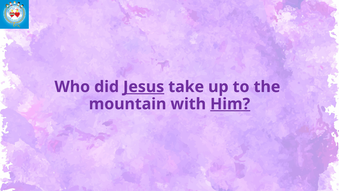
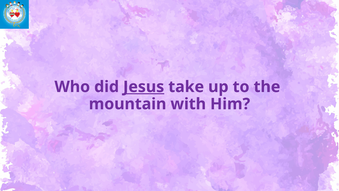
Him underline: present -> none (230, 104)
